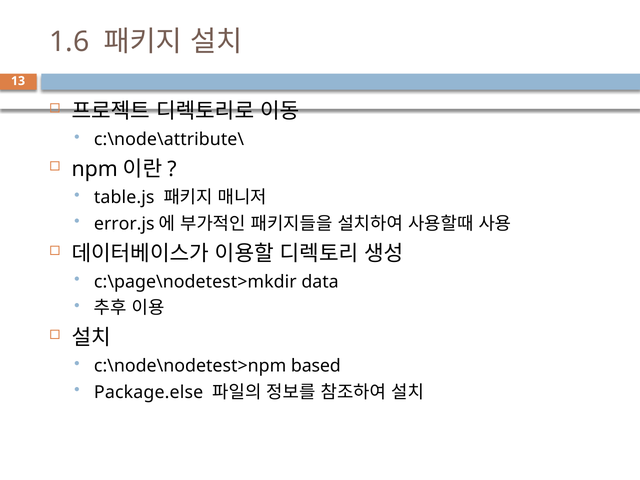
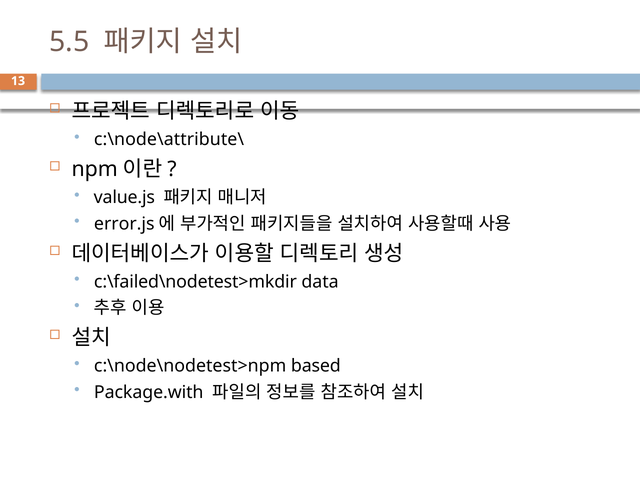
1.6: 1.6 -> 5.5 (69, 42)
table.js: table.js -> value.js (124, 197)
c:\page\nodetest>mkdir: c:\page\nodetest>mkdir -> c:\failed\nodetest>mkdir (195, 282)
Package.else: Package.else -> Package.with (149, 392)
